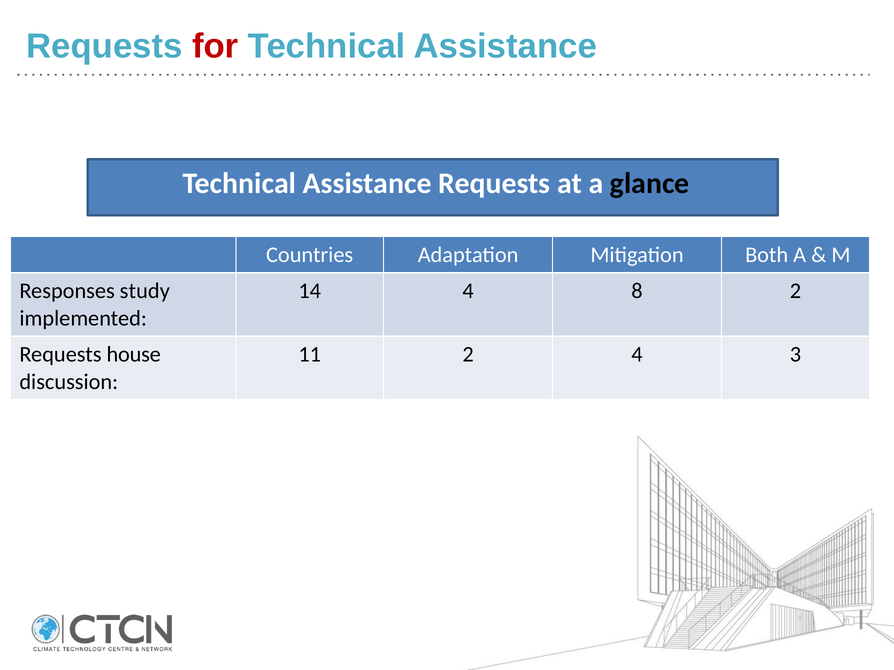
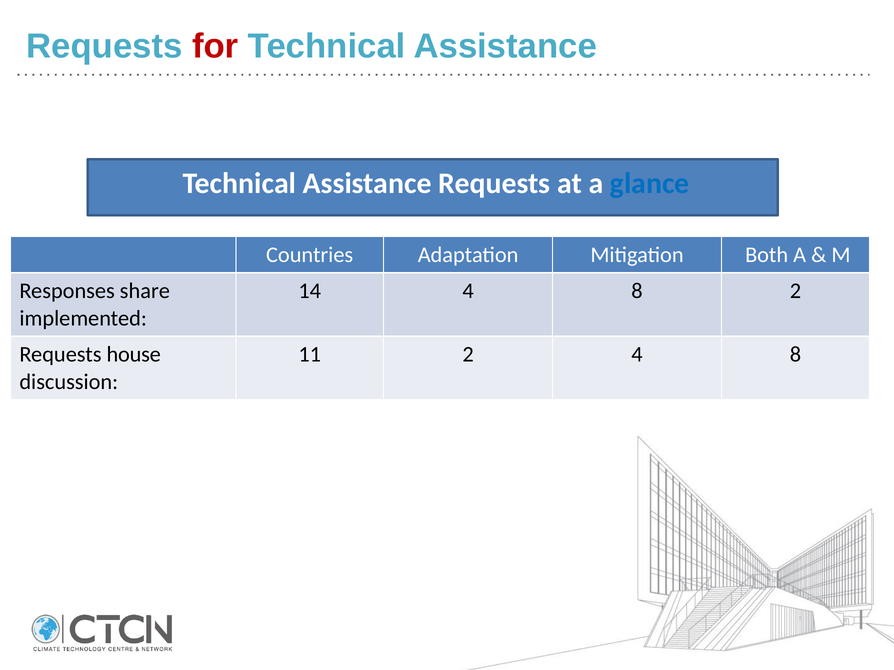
glance colour: black -> blue (650, 184)
study: study -> share (145, 291)
2 4 3: 3 -> 8 (795, 355)
